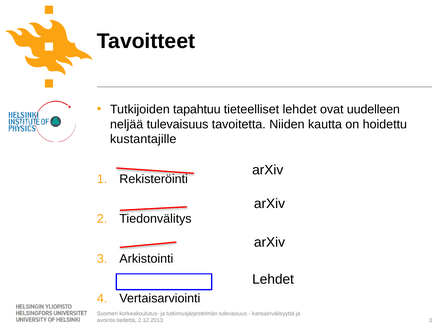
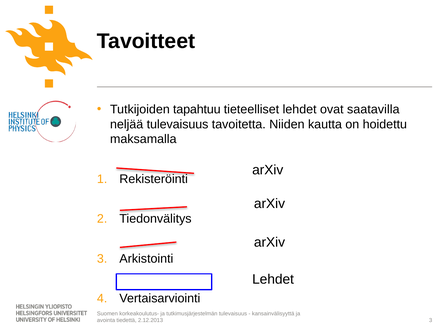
uudelleen: uudelleen -> saatavilla (373, 109)
kustantajille: kustantajille -> maksamalla (143, 139)
